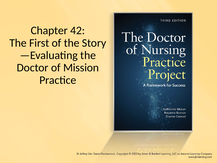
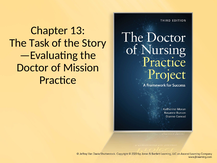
42: 42 -> 13 (78, 30)
First: First -> Task (39, 43)
